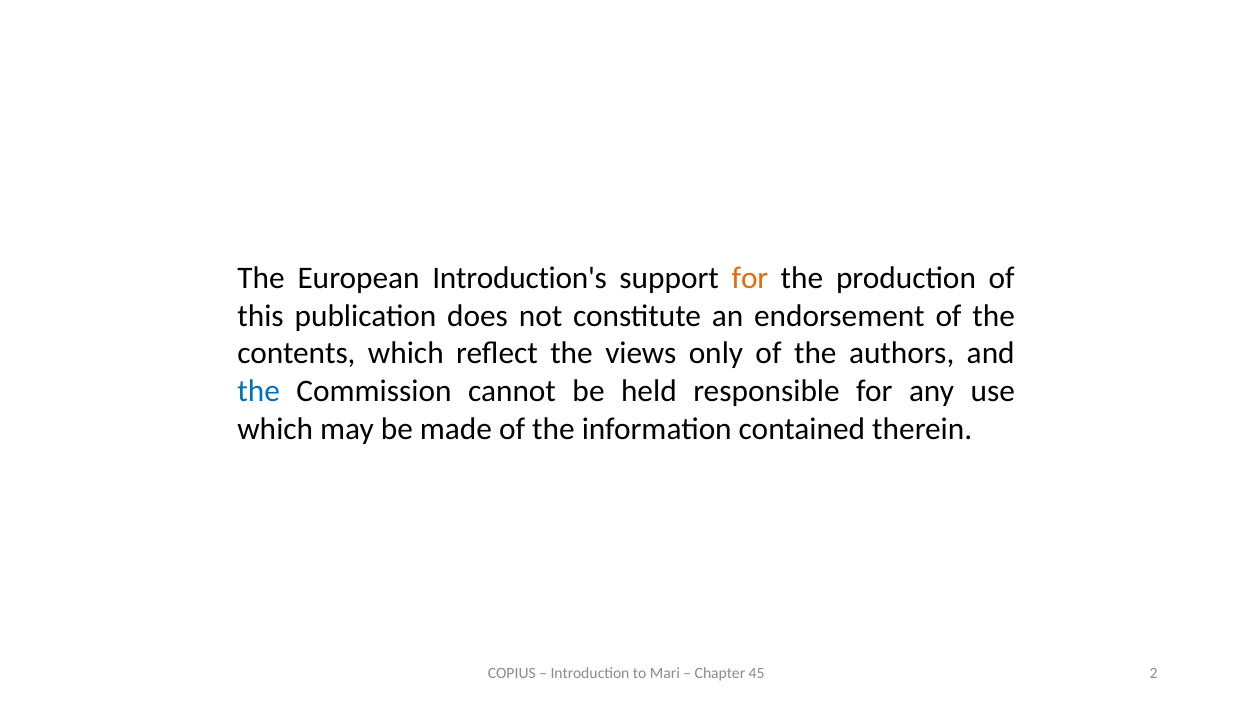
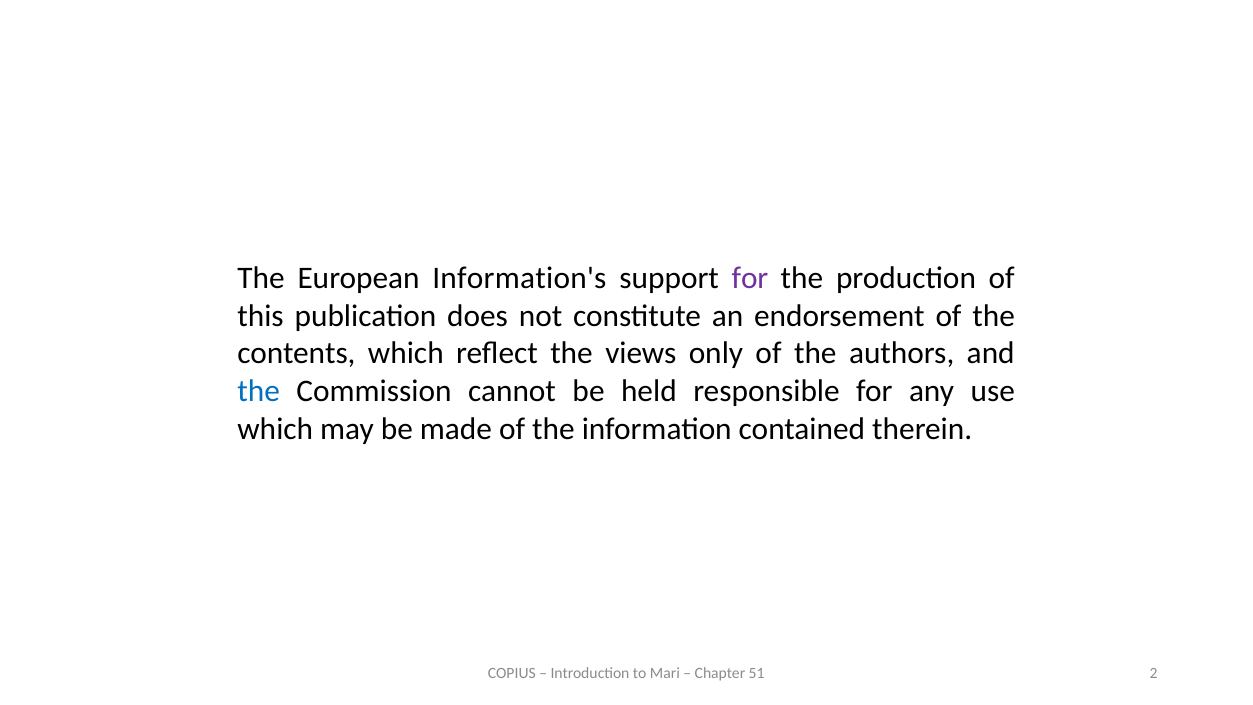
Introduction's: Introduction's -> Information's (519, 278)
for colour: orange -> purple (750, 278)
45: 45 -> 51 (757, 673)
